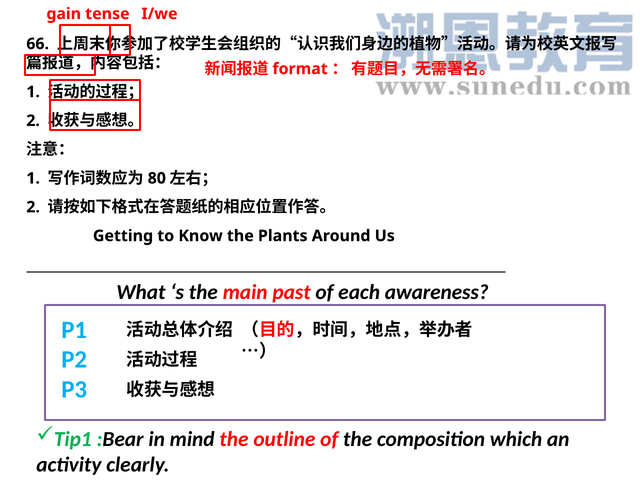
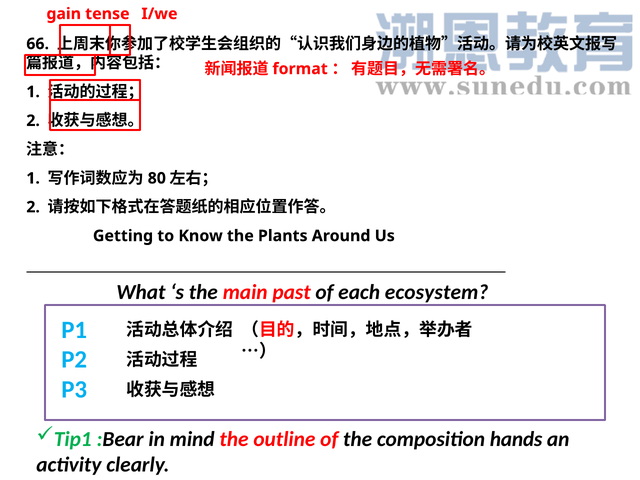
awareness: awareness -> ecosystem (437, 292)
which: which -> hands (516, 439)
